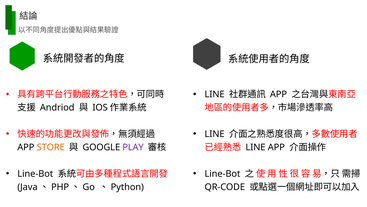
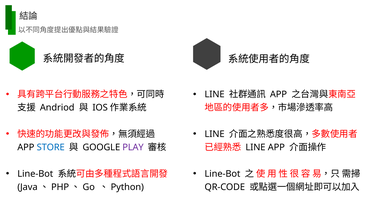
STORE colour: orange -> blue (51, 147)
